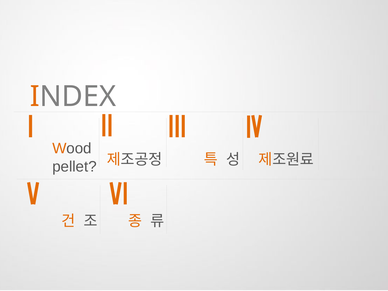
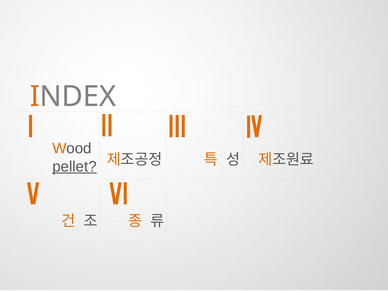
pellet underline: none -> present (74, 167)
